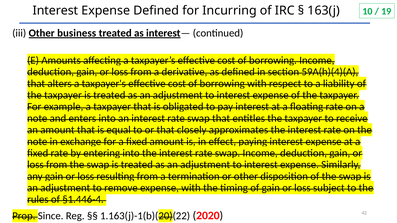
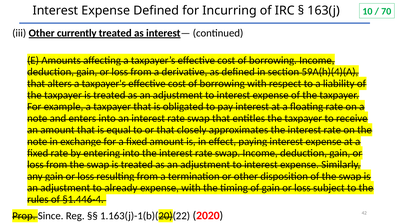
19: 19 -> 70 (386, 11)
business: business -> currently (77, 33)
remove: remove -> already (121, 188)
